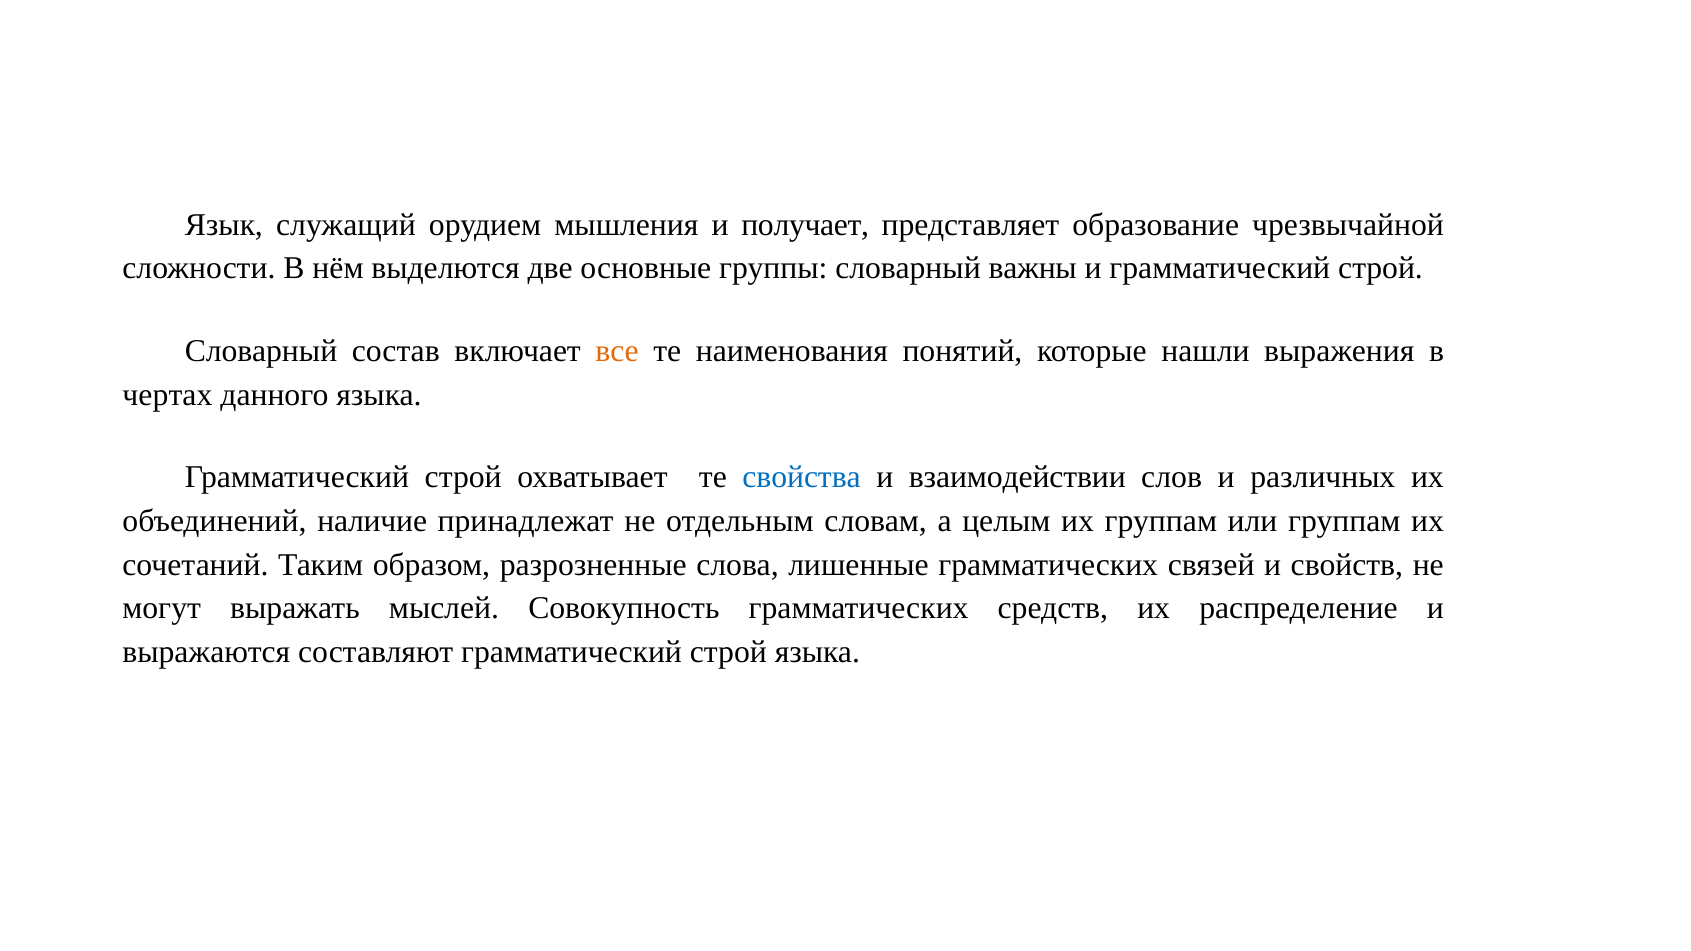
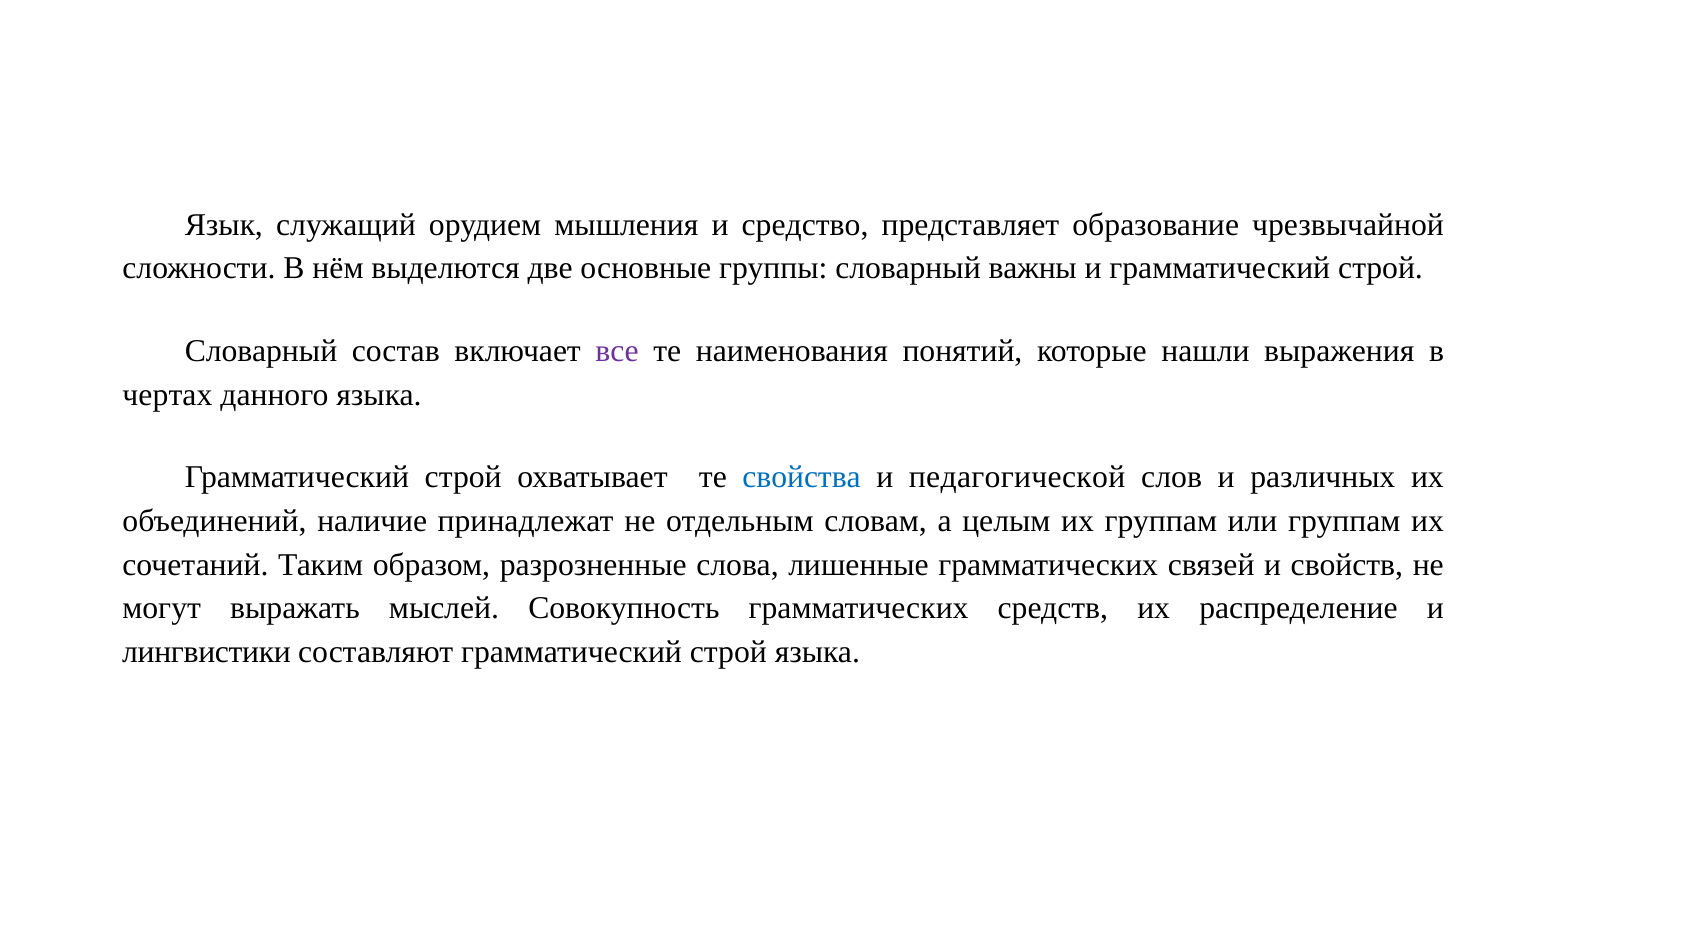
получает: получает -> средство (805, 225)
все colour: orange -> purple (617, 351)
взаимодействии: взаимодействии -> педагогической (1017, 477)
выражаются: выражаются -> лингвистики (207, 652)
